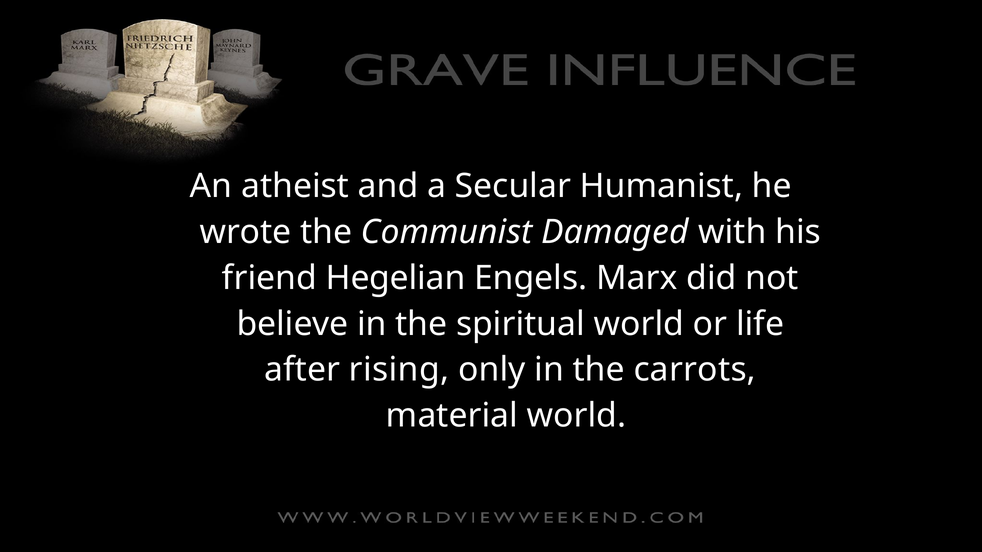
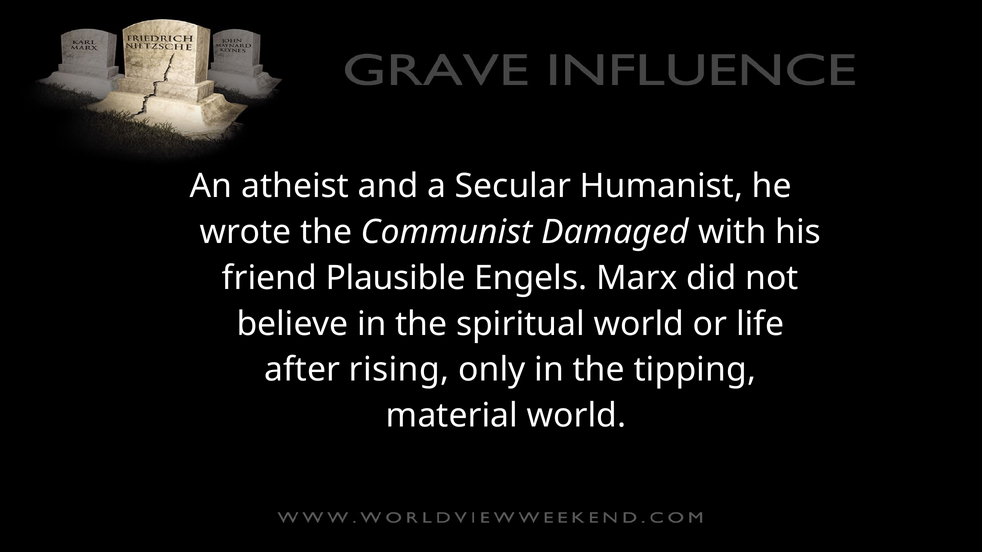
Hegelian: Hegelian -> Plausible (396, 278)
carrots: carrots -> tipping (695, 370)
